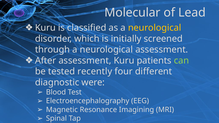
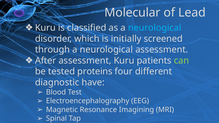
neurological colour: yellow -> light blue (155, 28)
recently: recently -> proteins (95, 72)
were: were -> have (93, 83)
